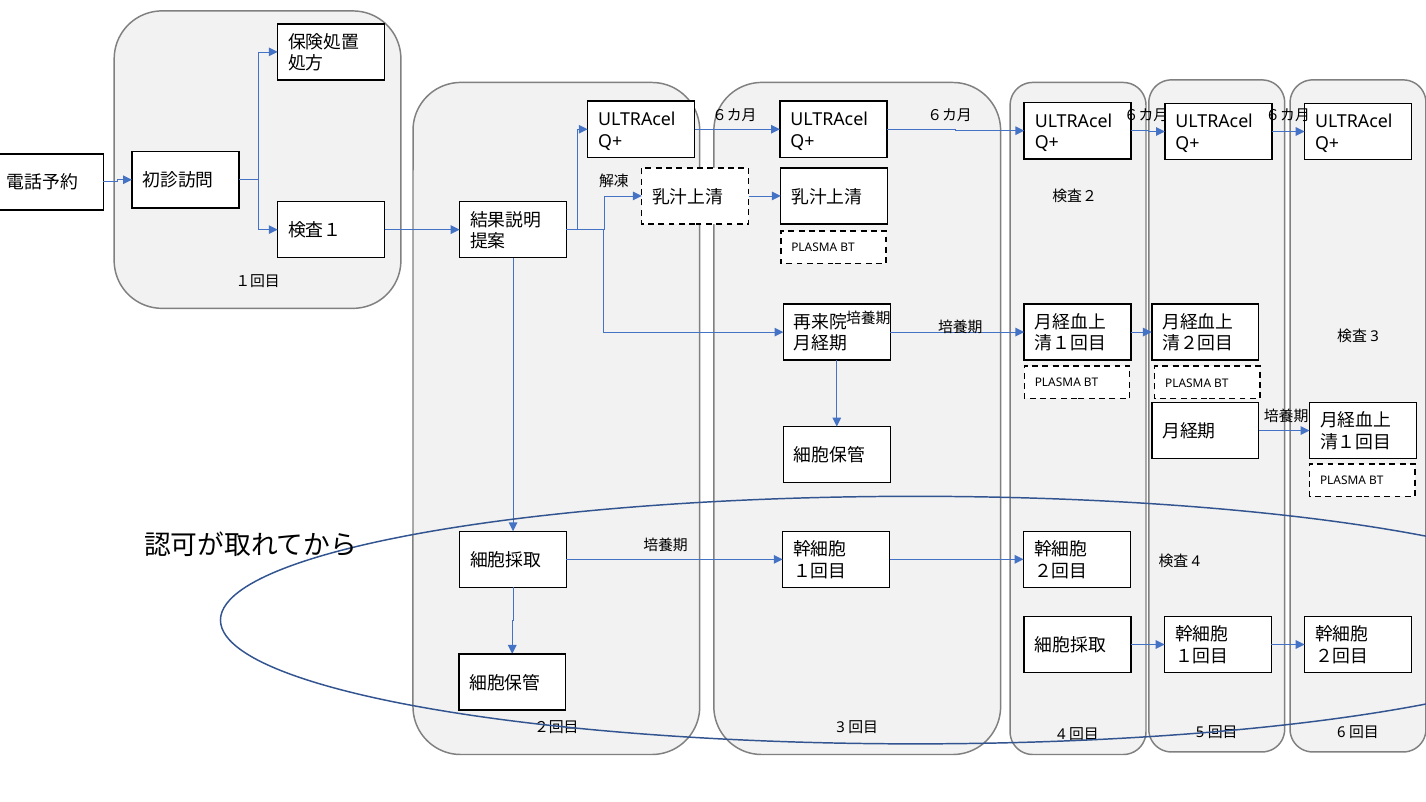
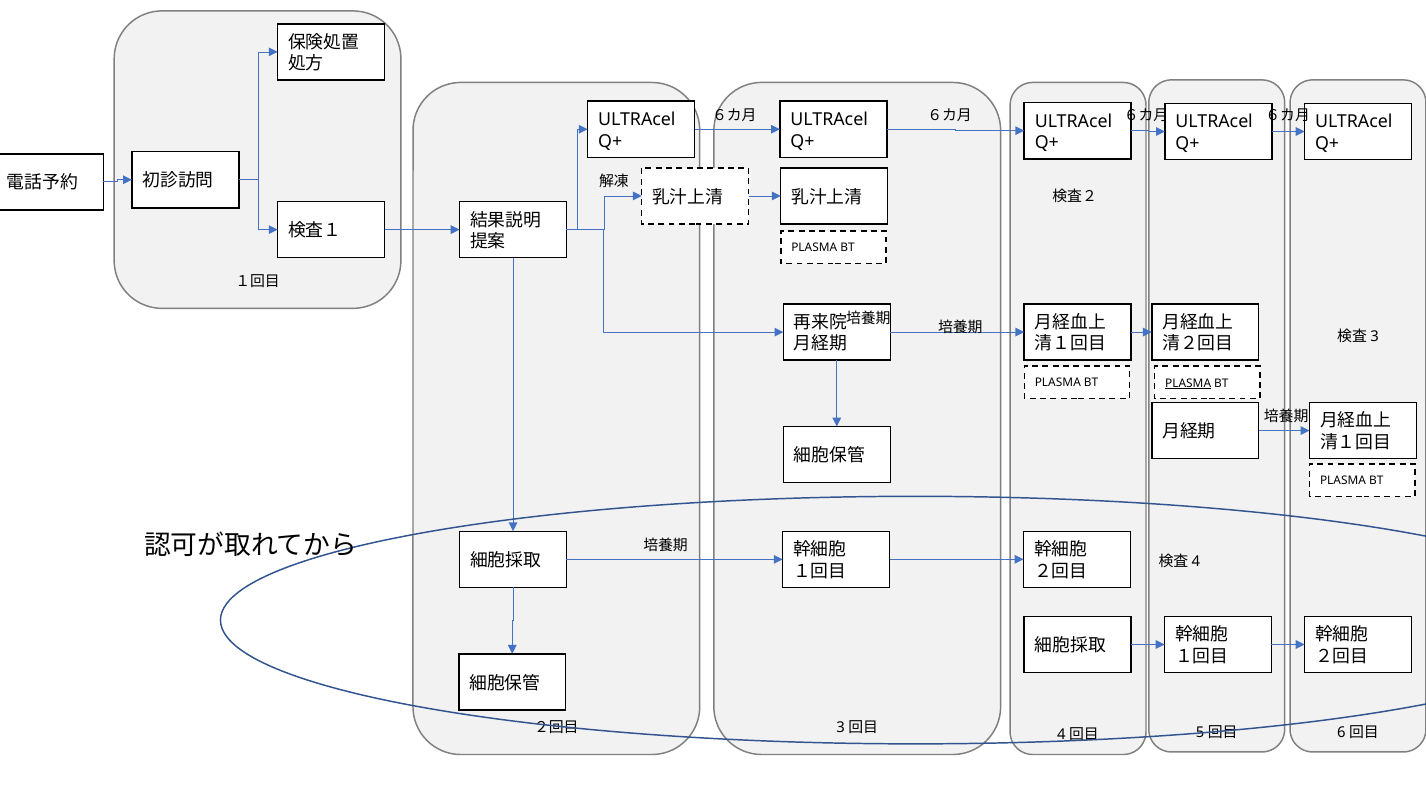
PLASMA underline: none -> present (1188, 383)
